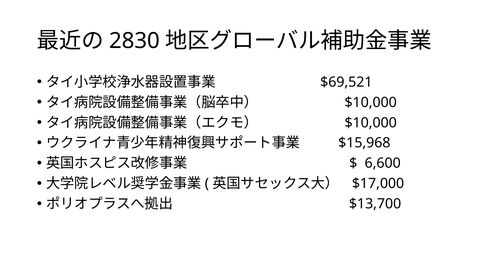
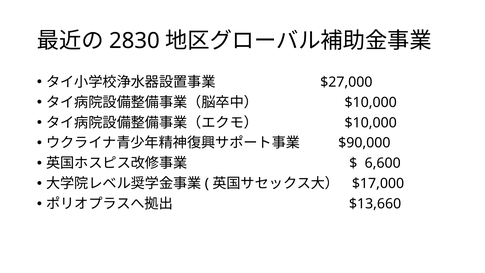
$69,521: $69,521 -> $27,000 (346, 82)
$15,968: $15,968 -> $90,000 (364, 143)
$13,700: $13,700 -> $13,660 (375, 204)
